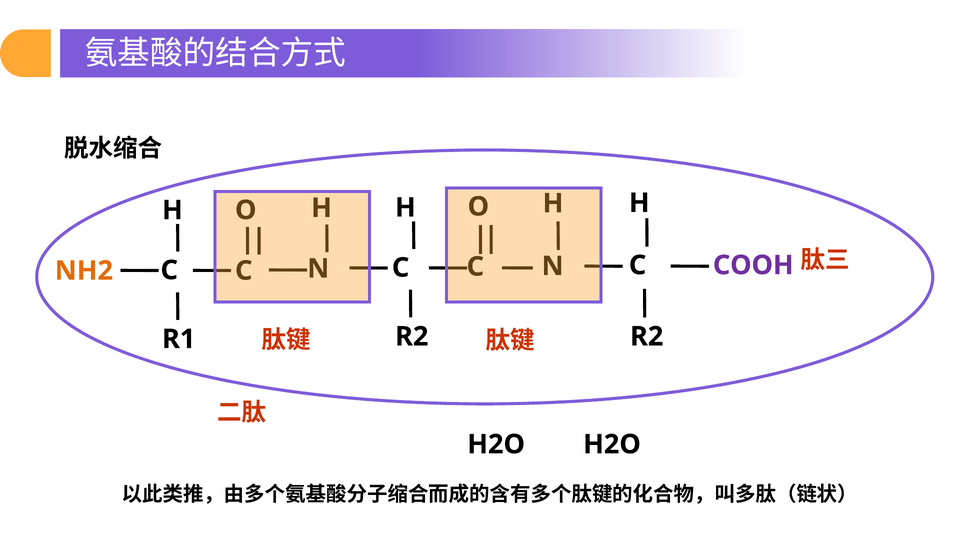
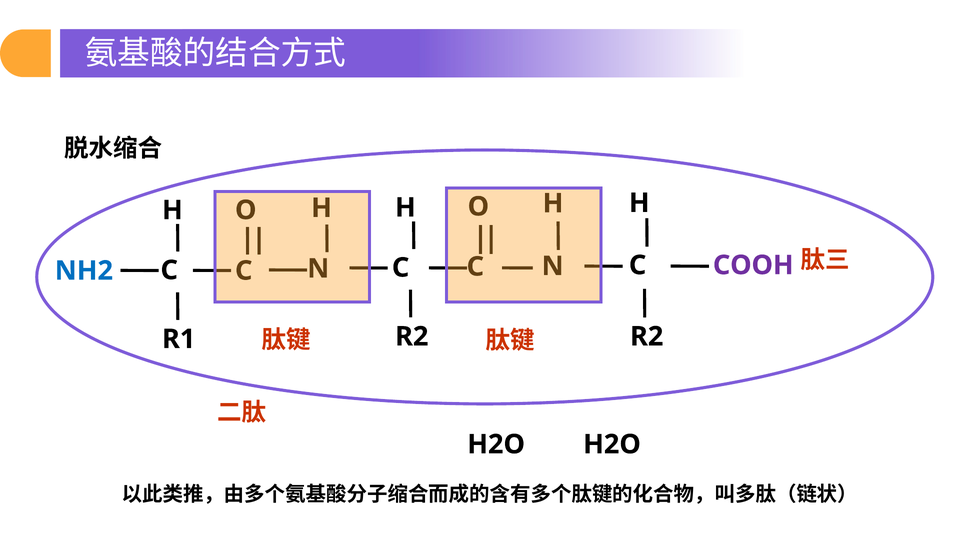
NH2 colour: orange -> blue (84, 271)
